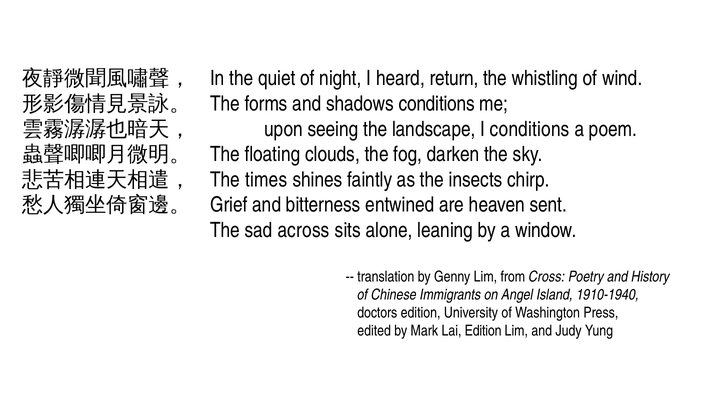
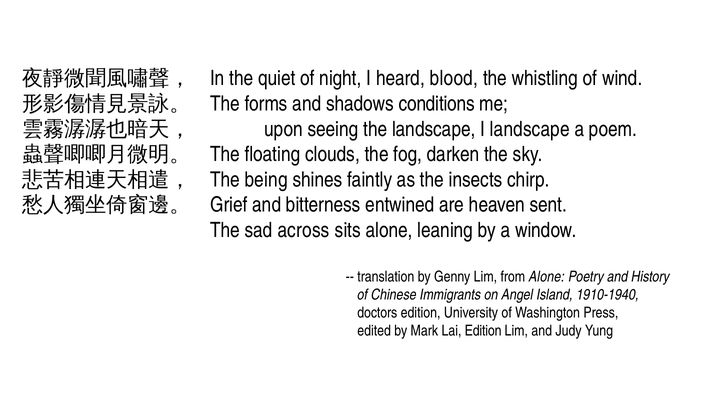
return: return -> blood (454, 79)
I conditions: conditions -> landscape (530, 129)
times: times -> being (266, 180)
from Cross: Cross -> Alone (547, 277)
